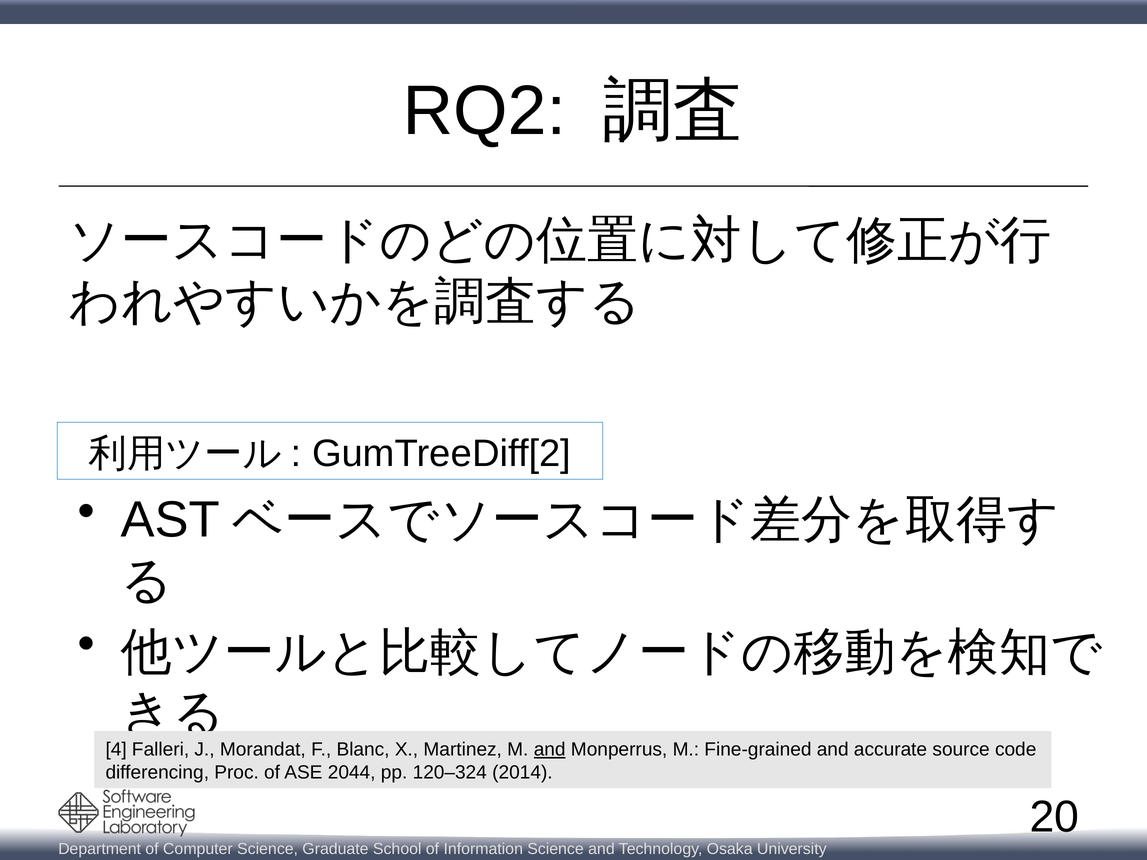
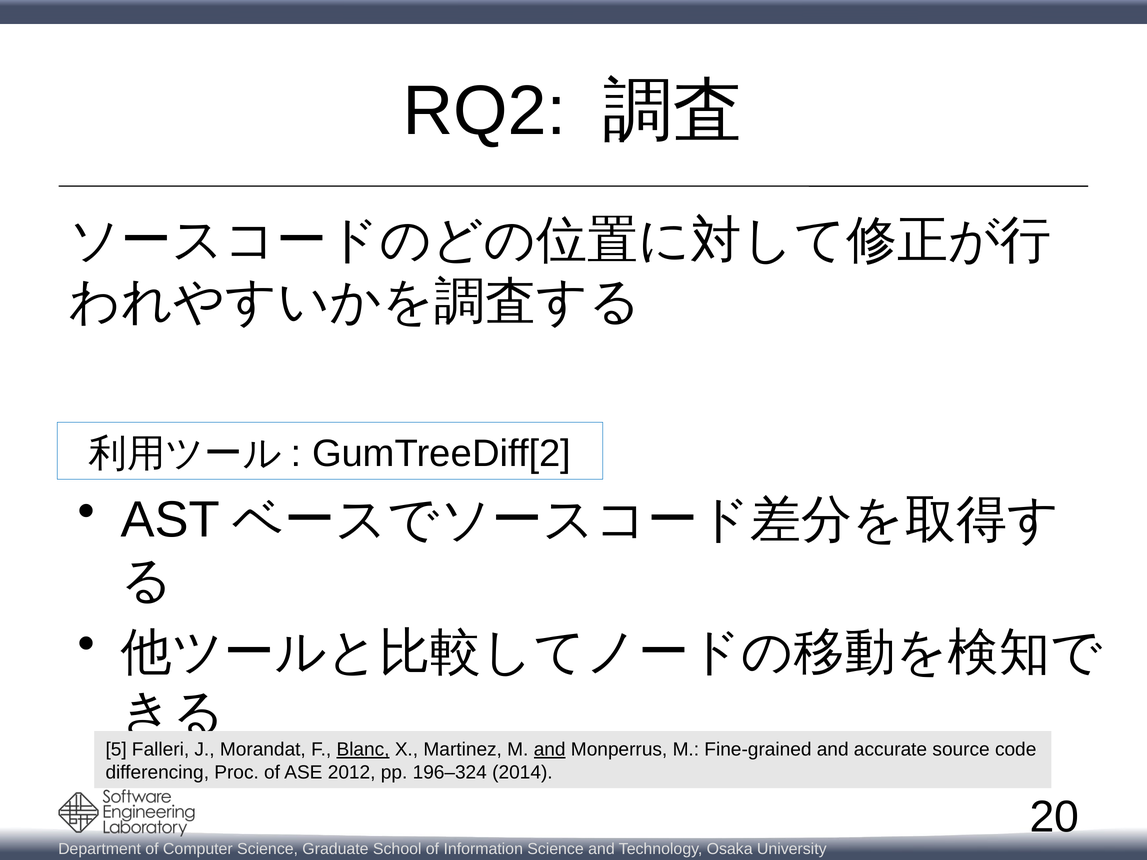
4: 4 -> 5 (116, 750)
Blanc underline: none -> present (363, 750)
2044: 2044 -> 2012 (352, 773)
120–324: 120–324 -> 196–324 (450, 773)
